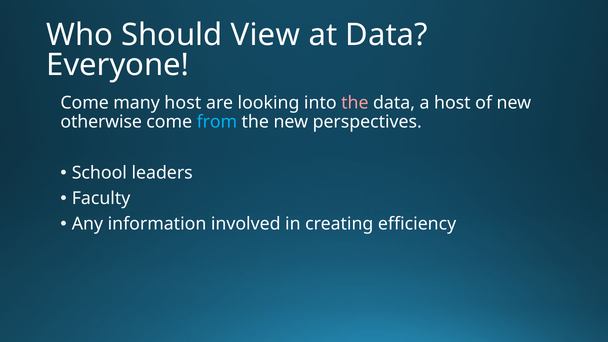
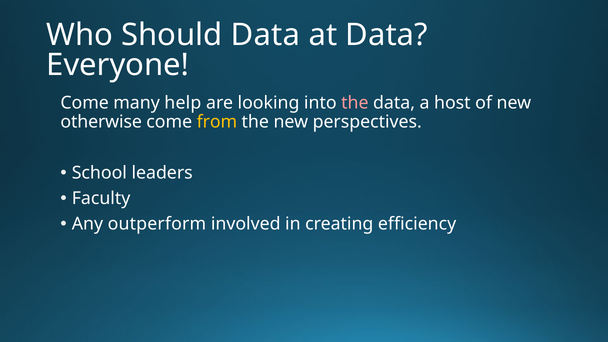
Should View: View -> Data (265, 35)
many host: host -> help (183, 103)
from colour: light blue -> yellow (217, 122)
information: information -> outperform (157, 224)
